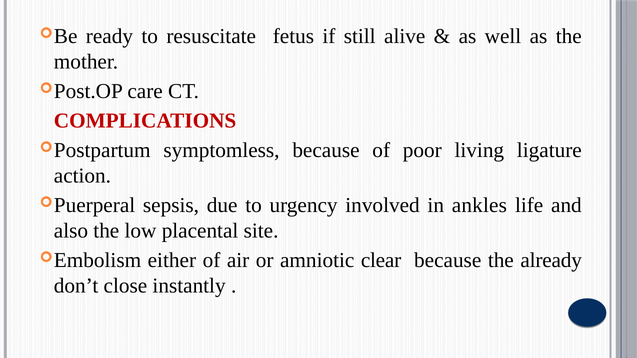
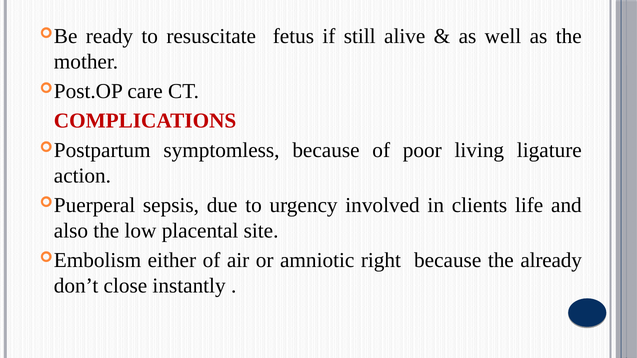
ankles: ankles -> clients (479, 205)
clear: clear -> right (381, 260)
